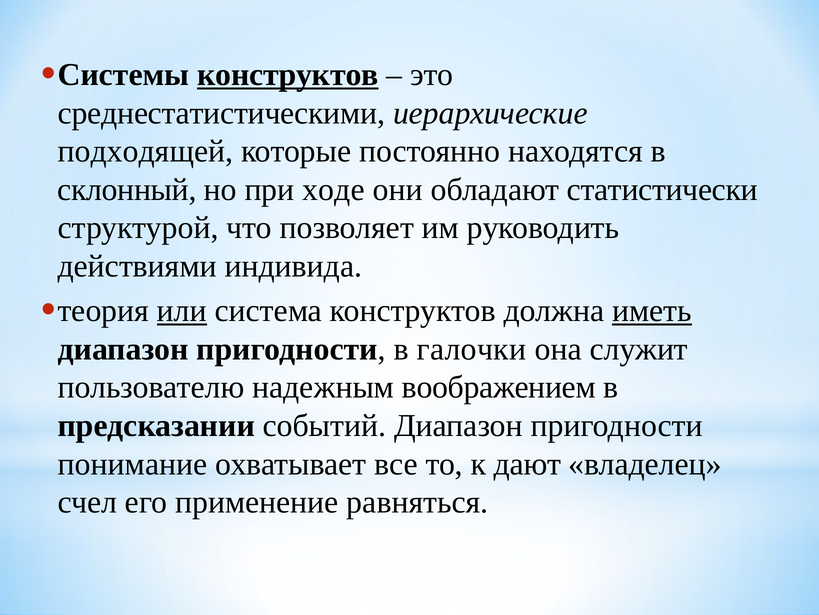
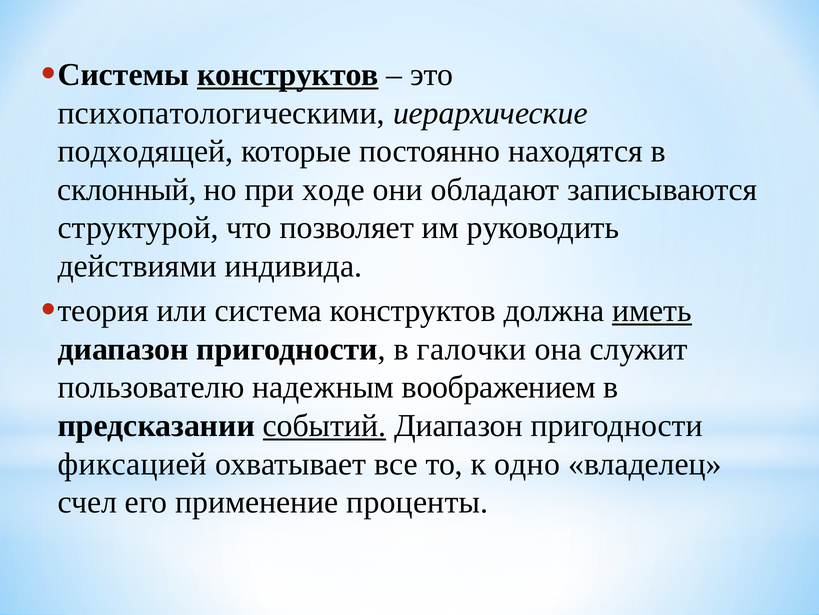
среднестатистическими: среднестатистическими -> психопатологическими (221, 113)
статистически: статистически -> записываются (662, 189)
или underline: present -> none (182, 310)
событий underline: none -> present (325, 425)
понимание: понимание -> фиксацией (132, 463)
дают: дают -> одно (527, 463)
равняться: равняться -> проценты (417, 502)
